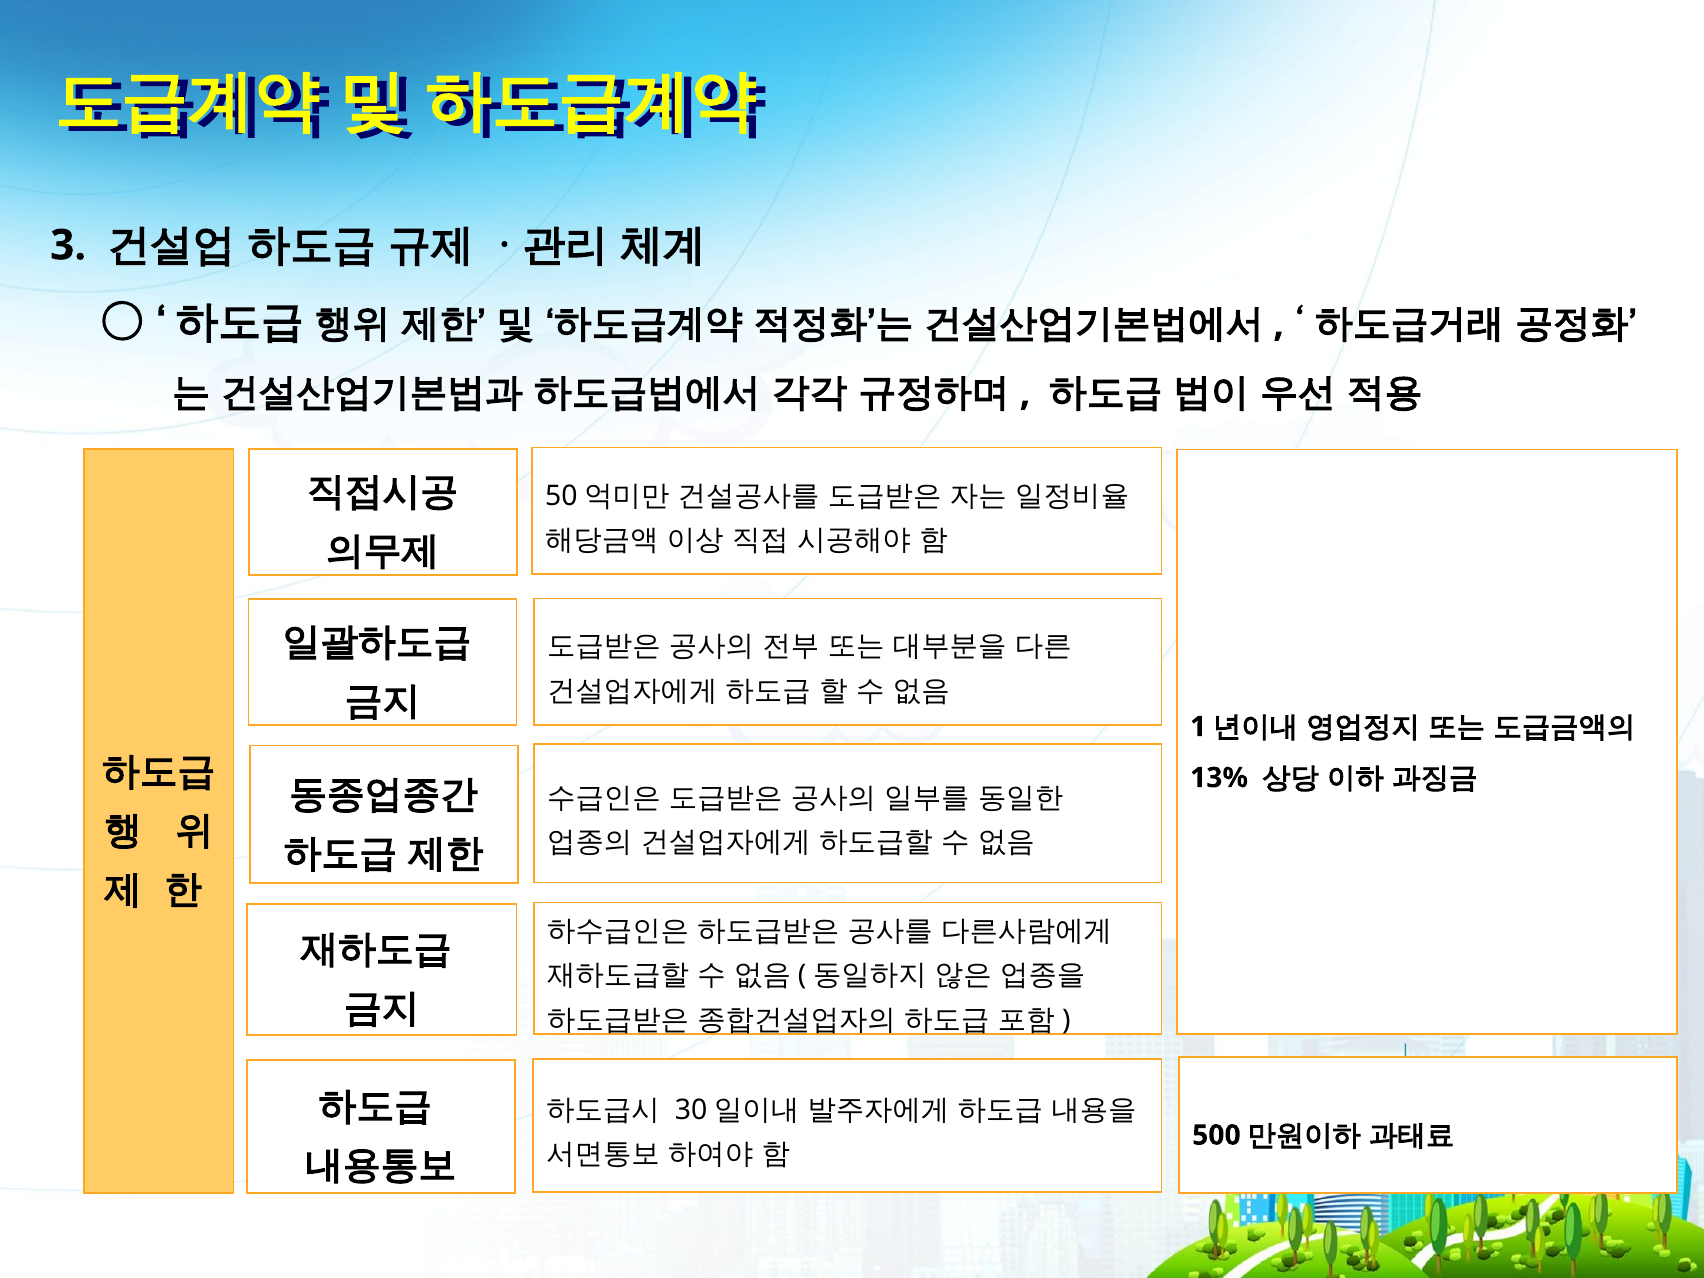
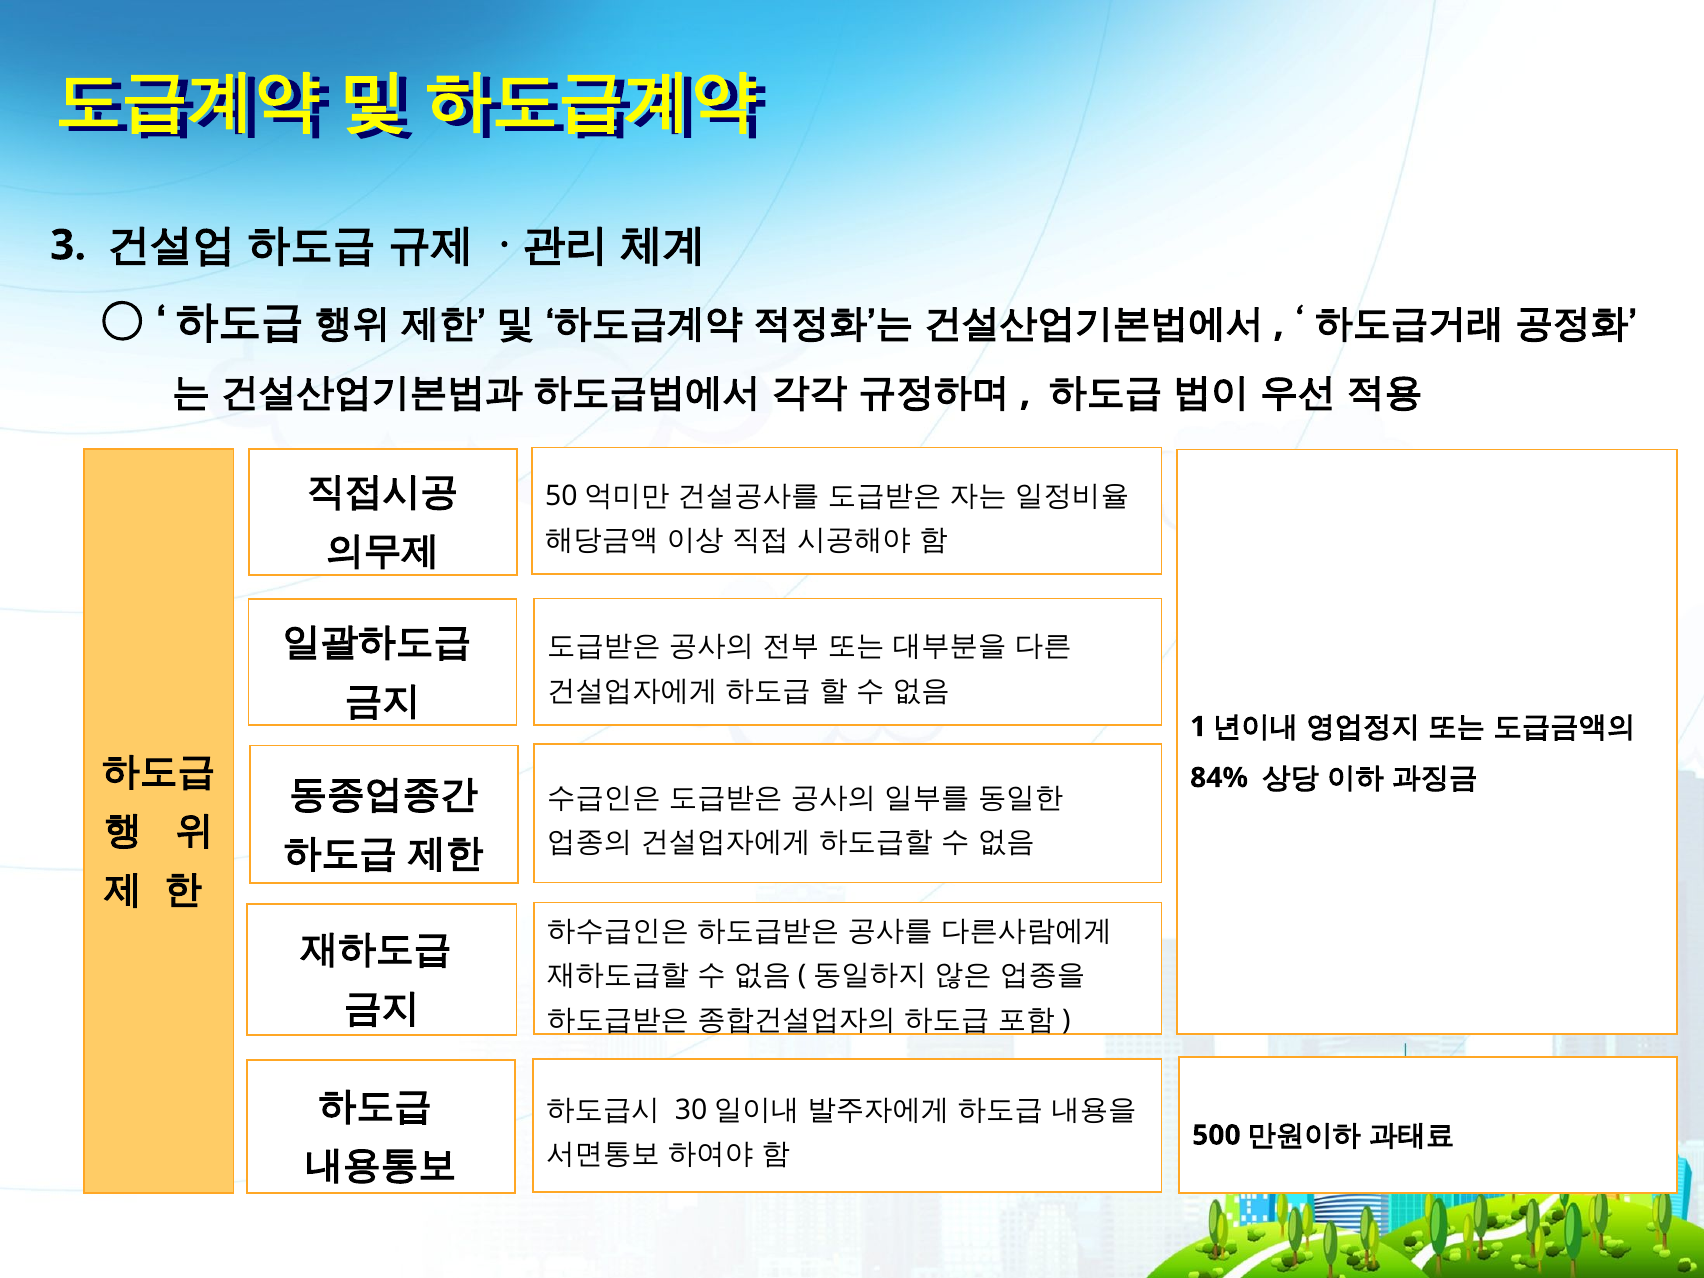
13%: 13% -> 84% (1219, 778)
